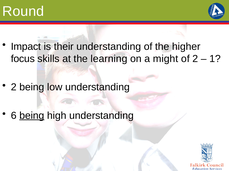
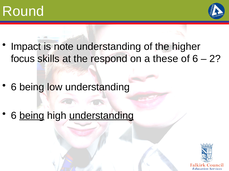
their: their -> note (64, 47)
learning: learning -> respond (109, 59)
might: might -> these (166, 59)
of 2: 2 -> 6 (195, 59)
1: 1 -> 2 (215, 59)
2: 2 -> 6 (14, 88)
understanding underline: none -> present (101, 116)
